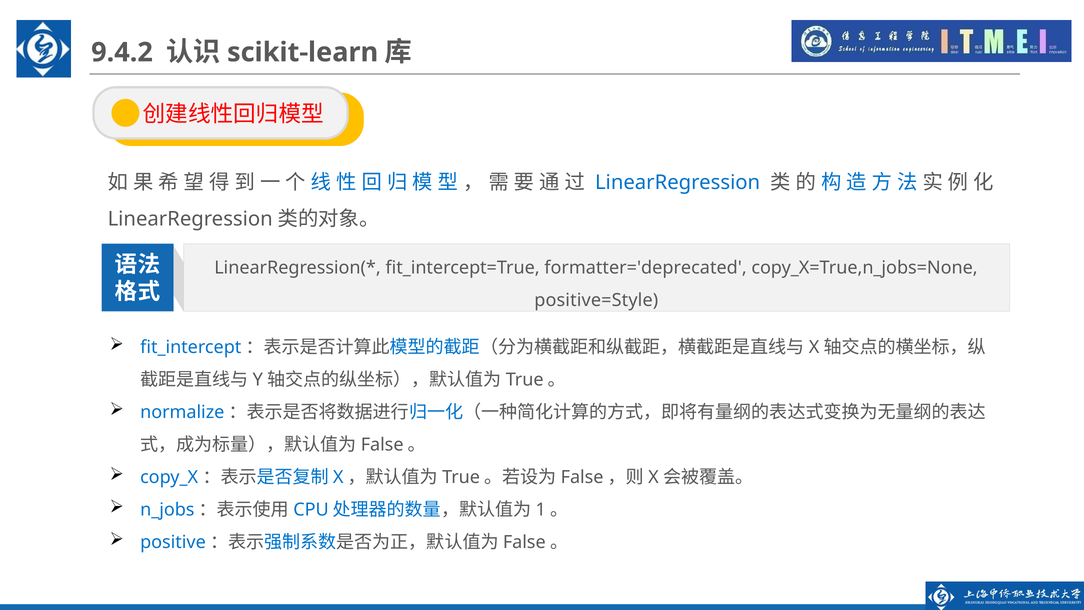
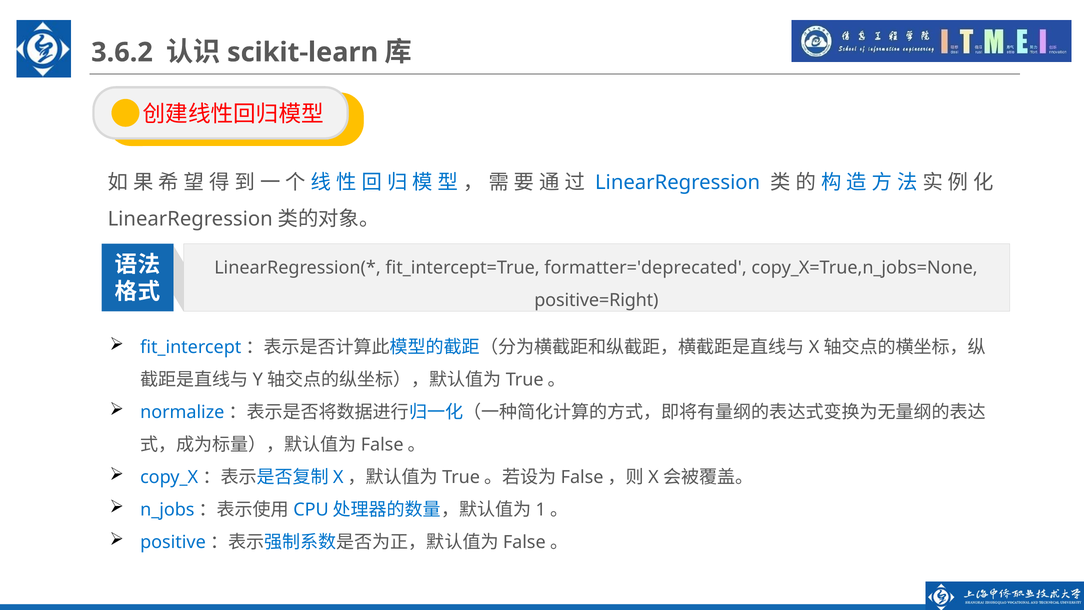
9.4.2: 9.4.2 -> 3.6.2 (122, 52)
positive=Style: positive=Style -> positive=Right (596, 300)
